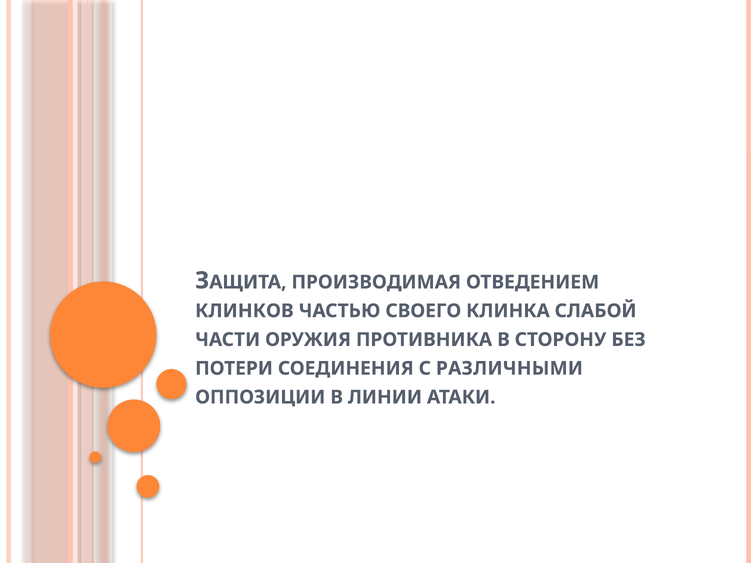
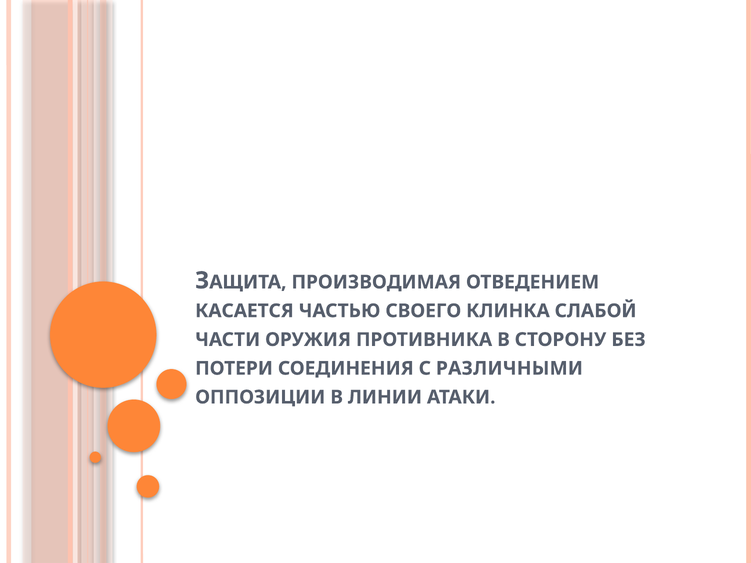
КЛИНКОВ: КЛИНКОВ -> КАСАЕТСЯ (244, 311)
